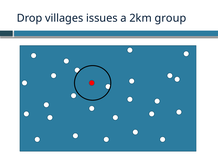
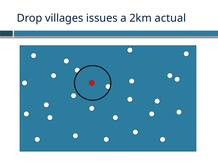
group: group -> actual (170, 18)
